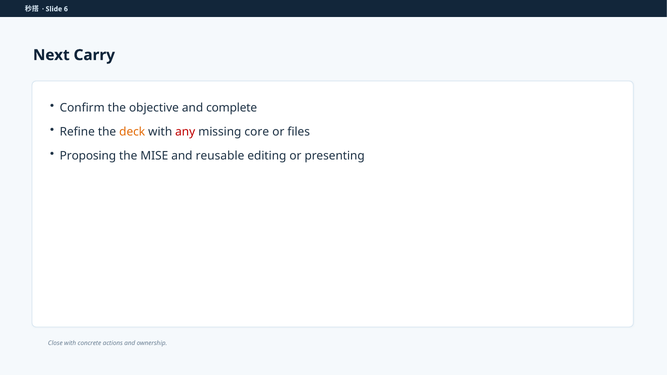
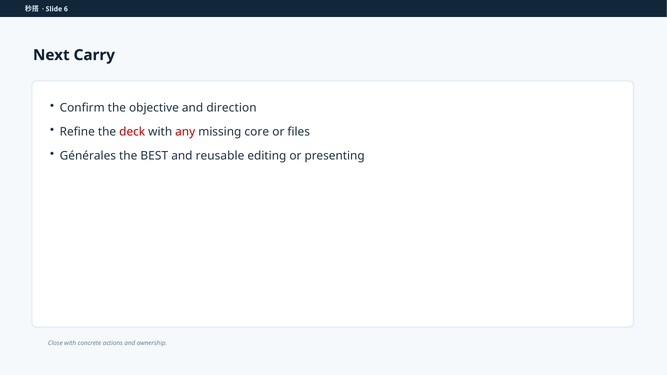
complete: complete -> direction (232, 108)
deck colour: orange -> red (132, 132)
Proposing: Proposing -> Générales (88, 156)
MISE: MISE -> BEST (154, 156)
